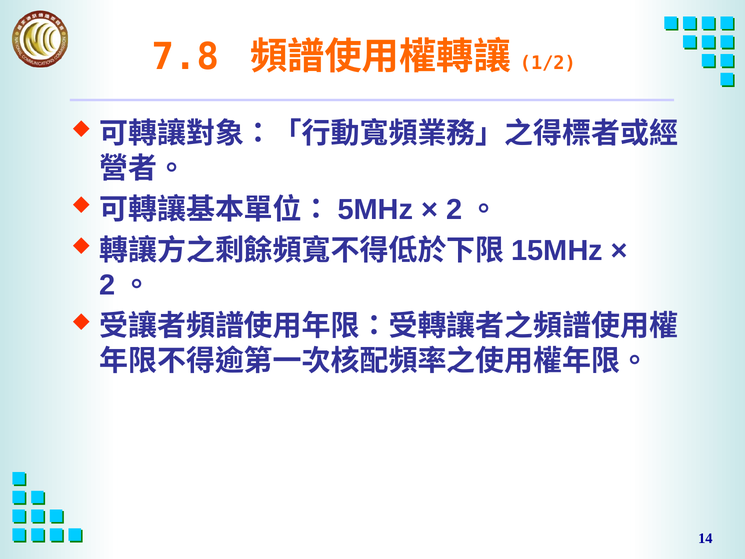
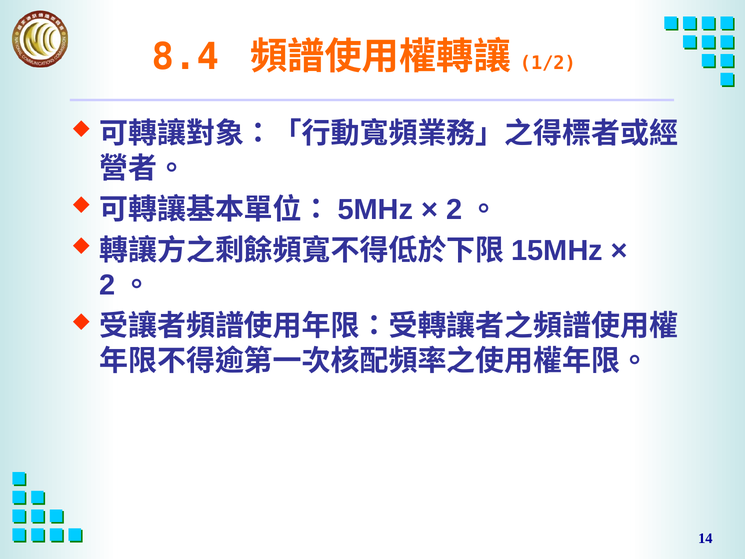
7.8: 7.8 -> 8.4 (185, 57)
